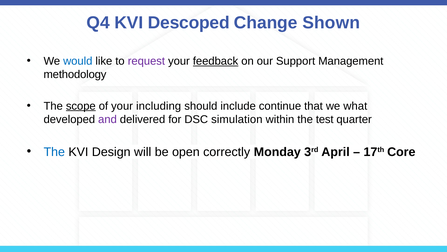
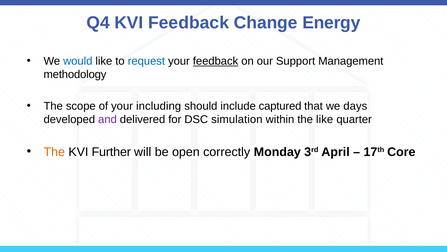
KVI Descoped: Descoped -> Feedback (189, 23)
Shown: Shown -> Energy (331, 23)
request colour: purple -> blue (146, 61)
scope underline: present -> none (81, 106)
continue: continue -> captured (280, 106)
what: what -> days (355, 106)
the test: test -> like (325, 119)
The colour: blue -> orange (54, 152)
Design: Design -> Further (111, 152)
